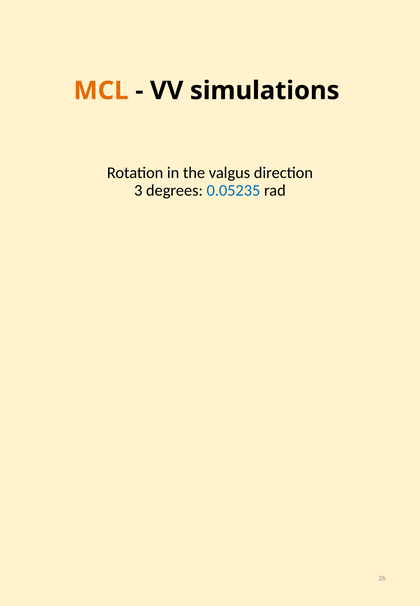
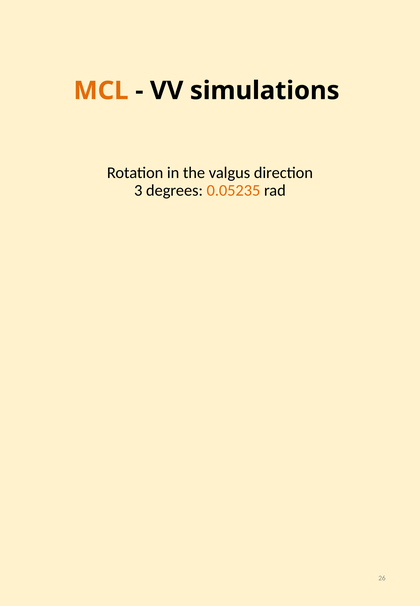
0.05235 colour: blue -> orange (233, 191)
